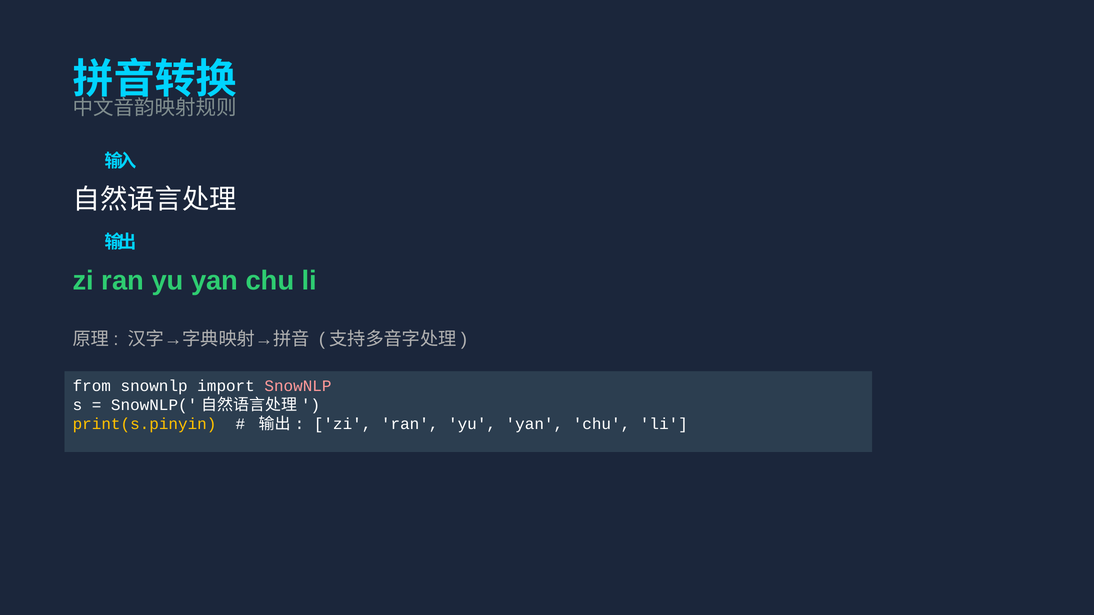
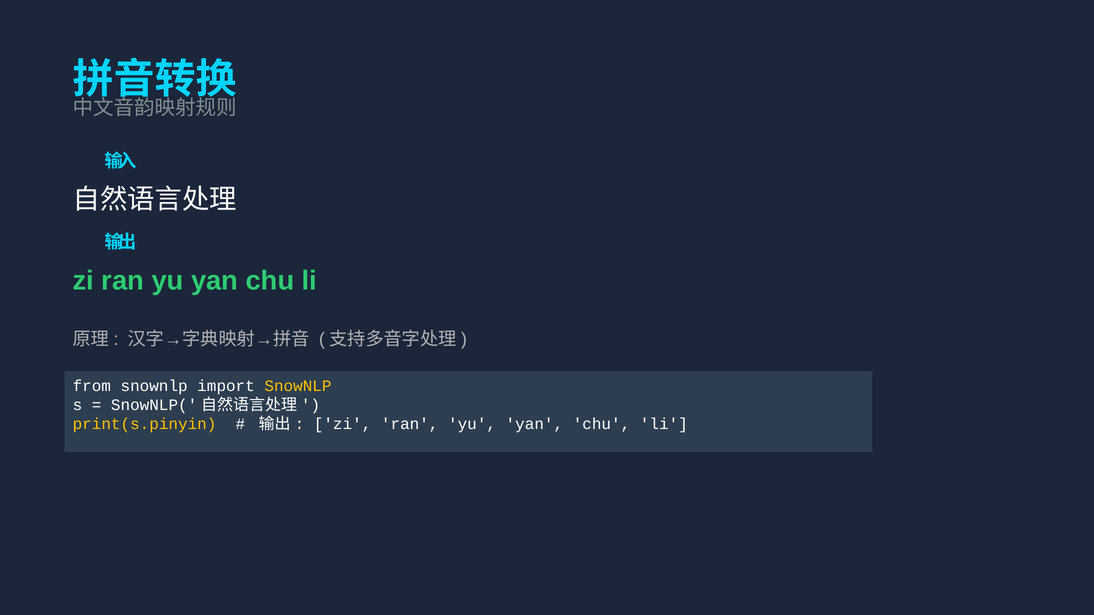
SnowNLP colour: pink -> yellow (298, 386)
